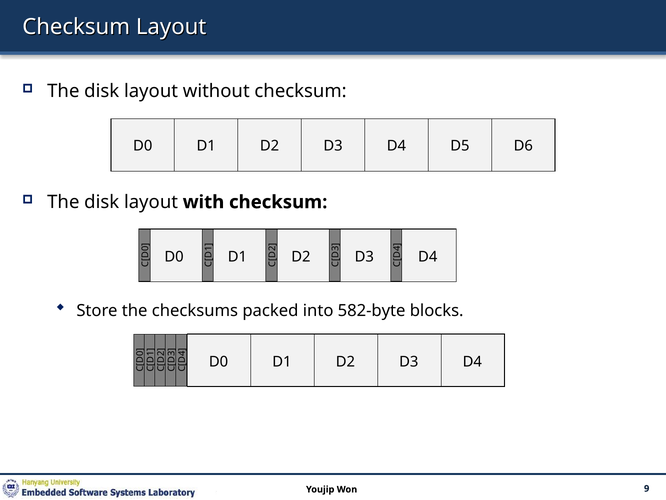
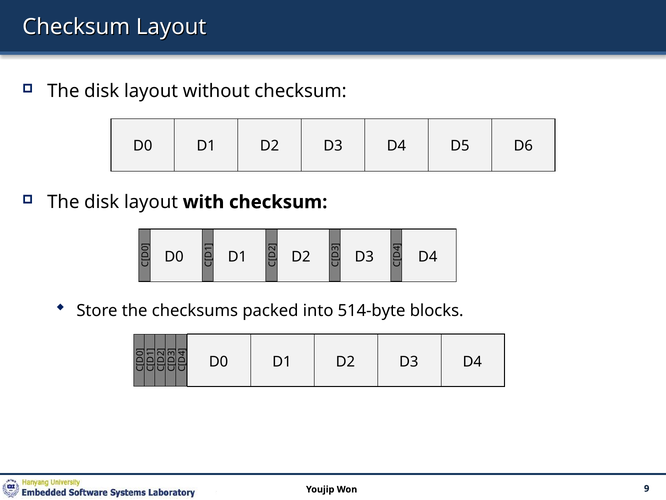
582-byte: 582-byte -> 514-byte (372, 310)
